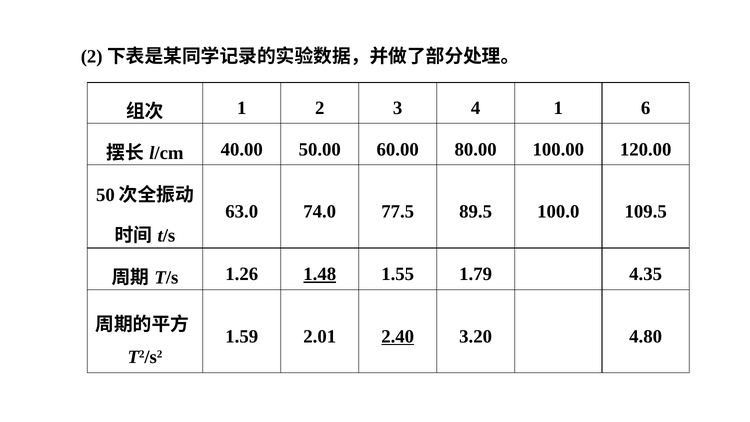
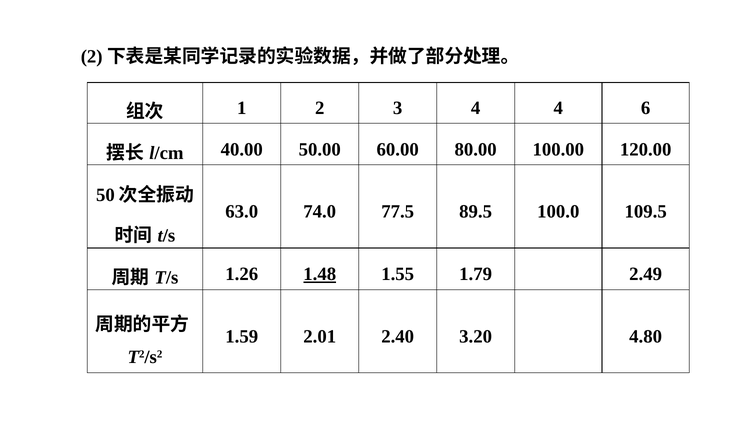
4 1: 1 -> 4 (558, 108)
4.35: 4.35 -> 2.49 (646, 274)
2.40 underline: present -> none (398, 336)
